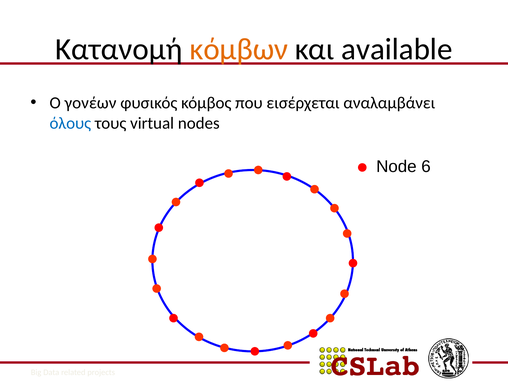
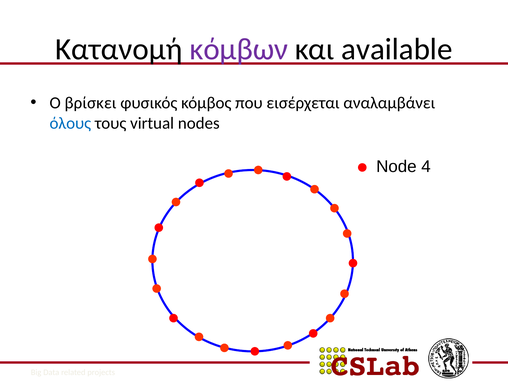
κόμβων colour: orange -> purple (239, 49)
γονέων: γονέων -> βρίσκει (90, 103)
6: 6 -> 4 (426, 167)
